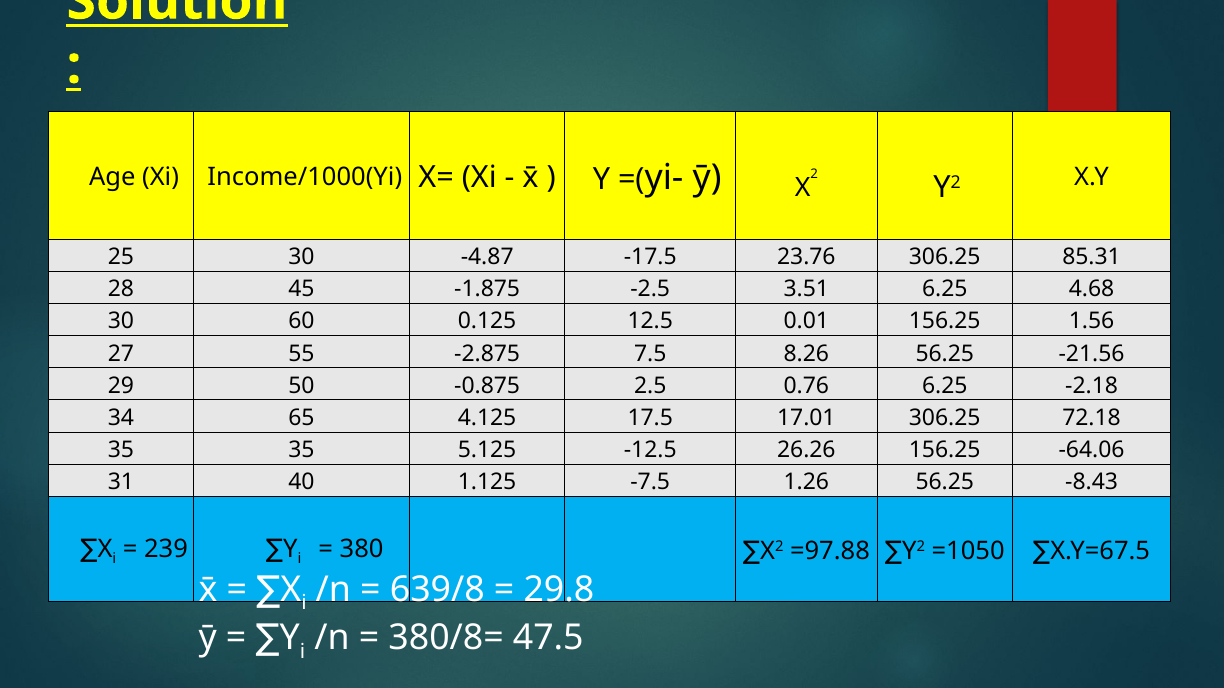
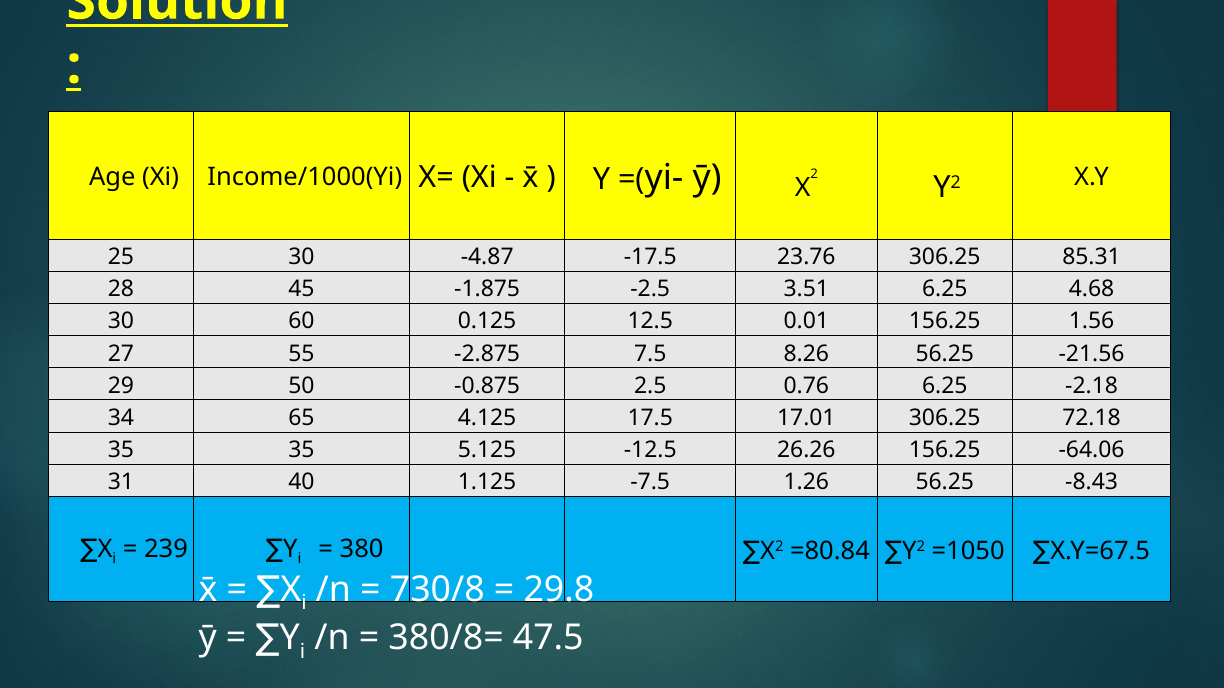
=97.88: =97.88 -> =80.84 (830, 551)
639/8: 639/8 -> 730/8 (437, 590)
